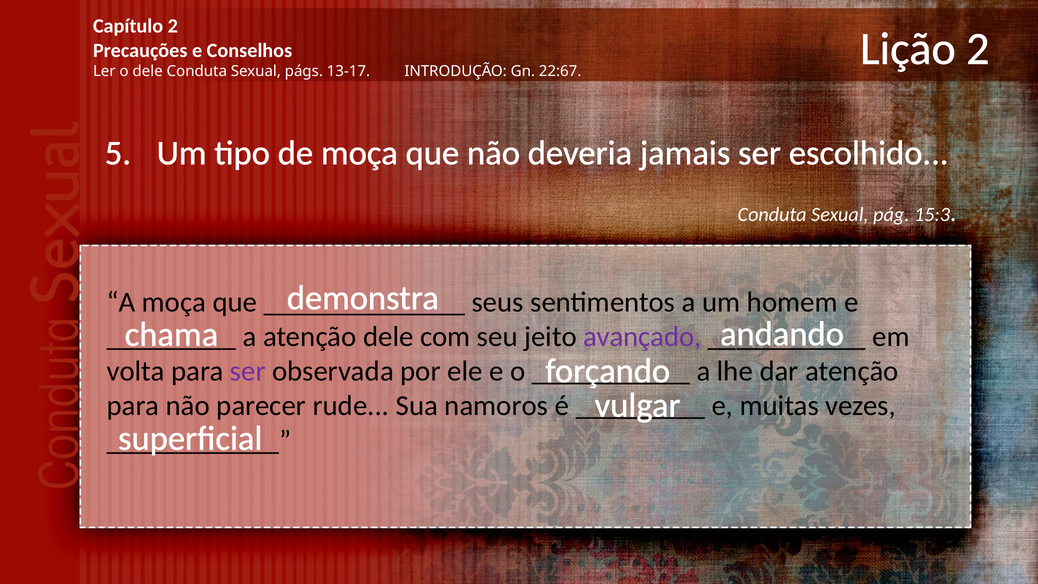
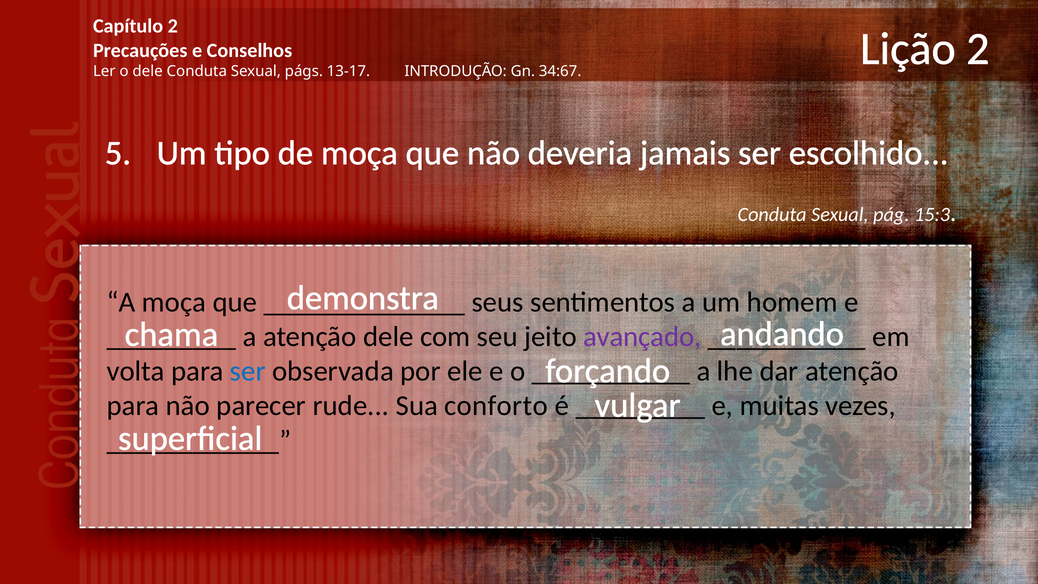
22:67: 22:67 -> 34:67 (560, 71)
ser colour: purple -> blue (248, 371)
namoros: namoros -> conforto (496, 406)
